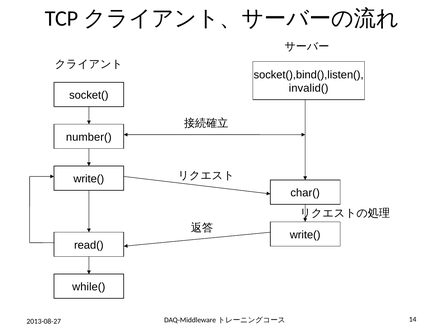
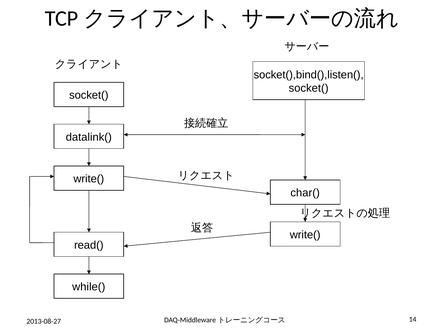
invalid(: invalid( -> socket( (309, 88)
number(: number( -> datalink( (89, 137)
